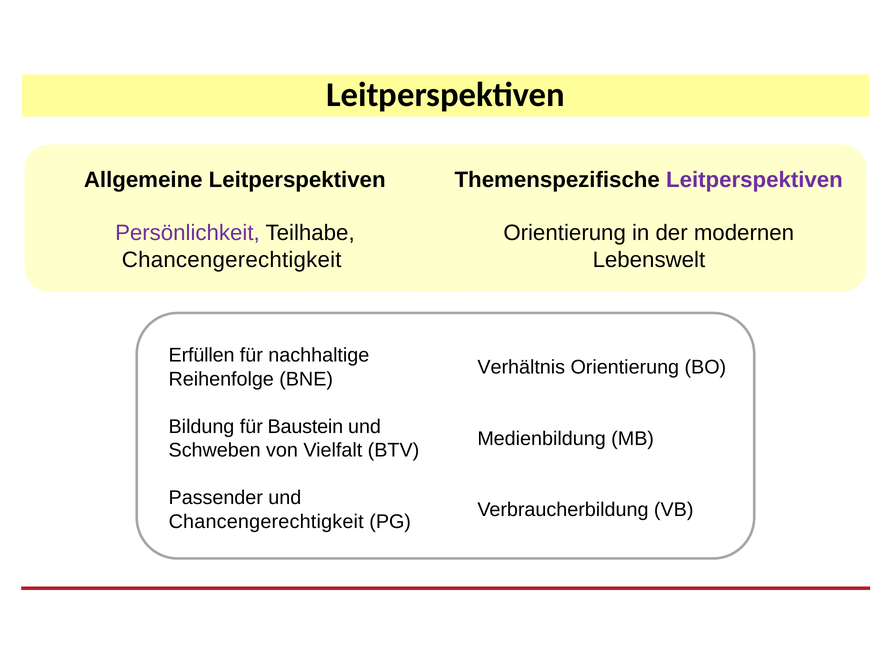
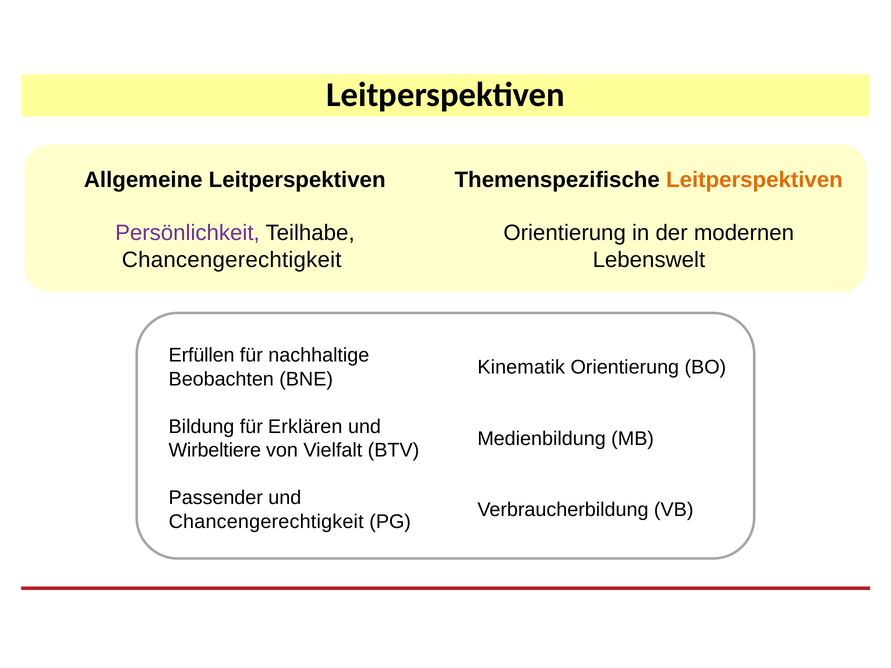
Leitperspektiven colour: purple -> orange (754, 180)
Verhältnis: Verhältnis -> Kinematik (521, 367)
Reihenfolge: Reihenfolge -> Beobachten (221, 379)
Baustein: Baustein -> Erklären (305, 427)
Schweben: Schweben -> Wirbeltiere (215, 451)
